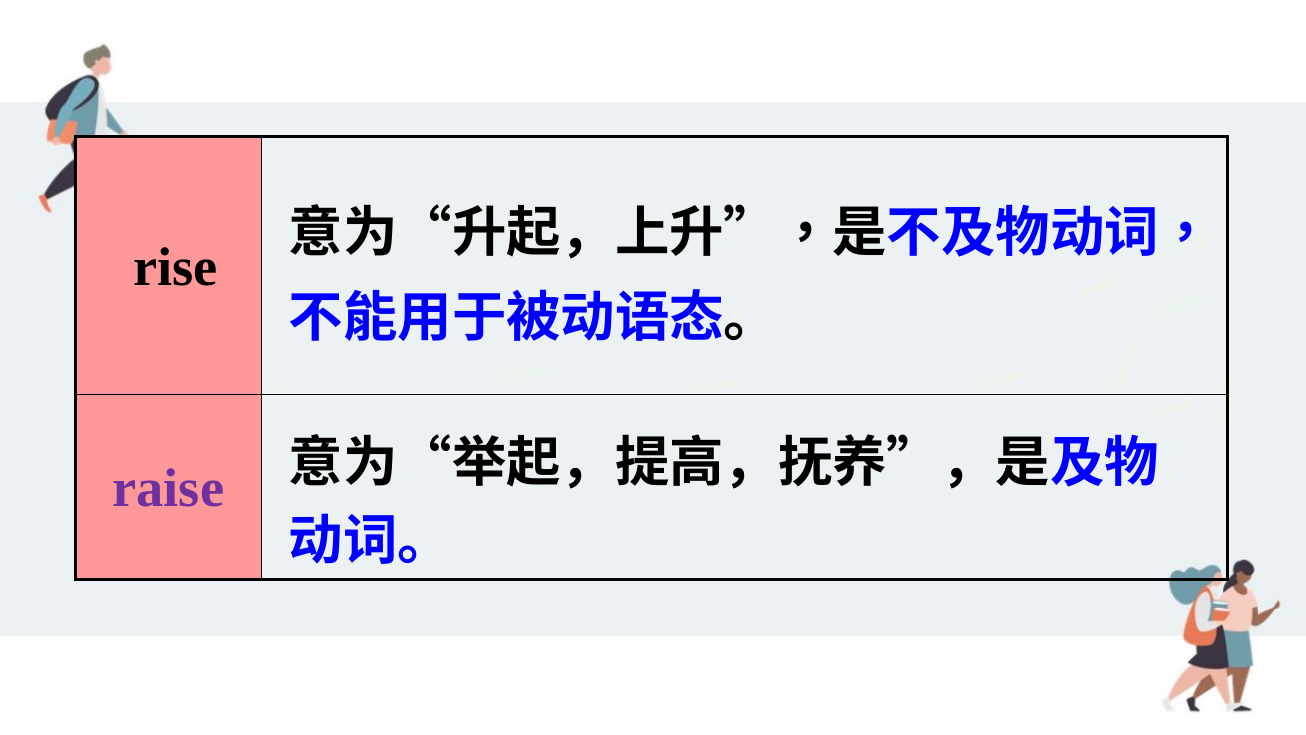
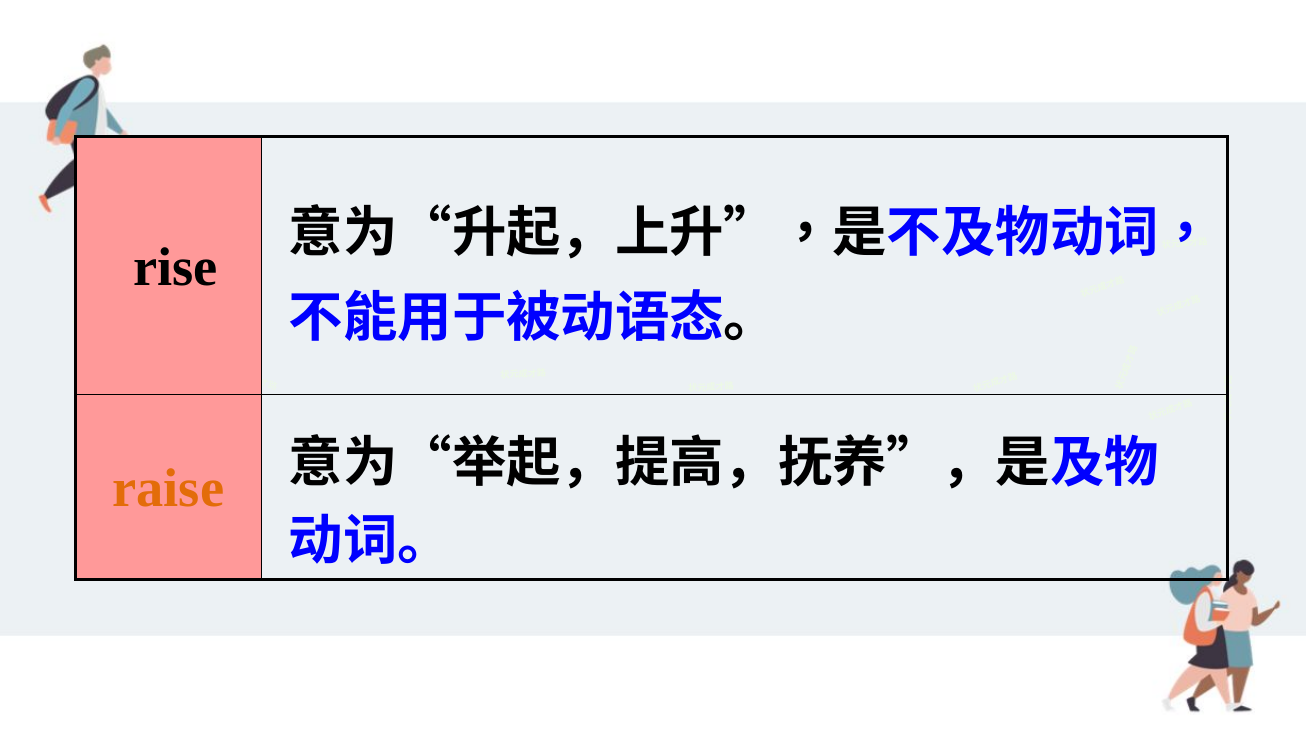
raise colour: purple -> orange (168, 489)
